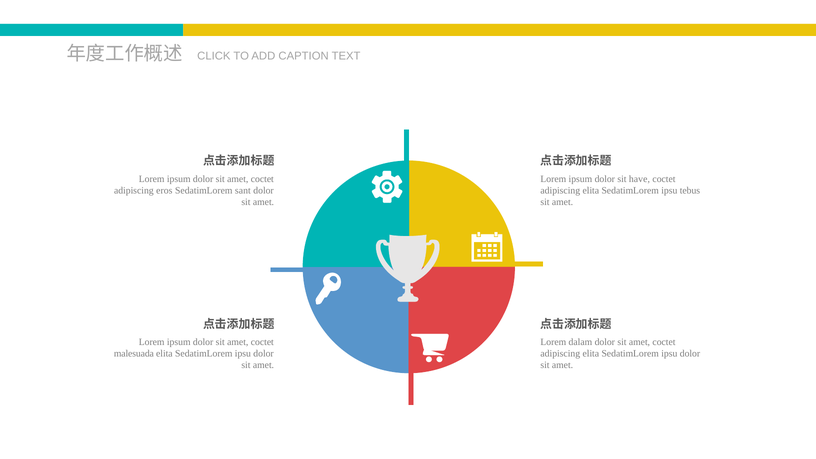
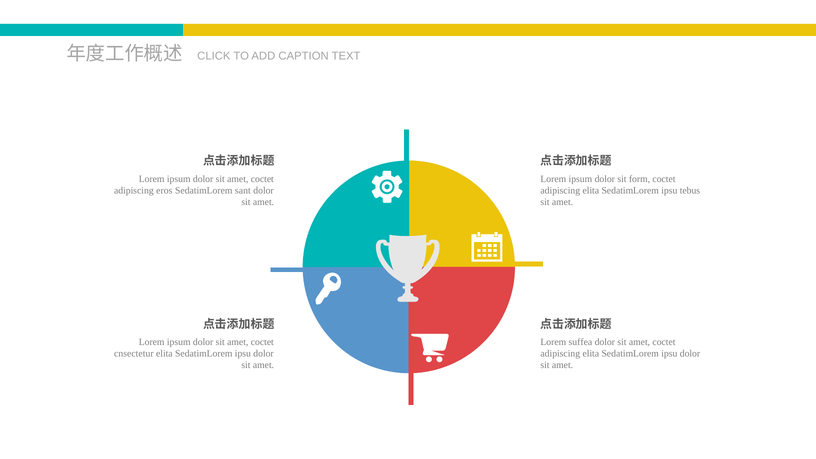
have: have -> form (639, 179)
dalam: dalam -> suffea (580, 342)
malesuada: malesuada -> cnsectetur (134, 354)
